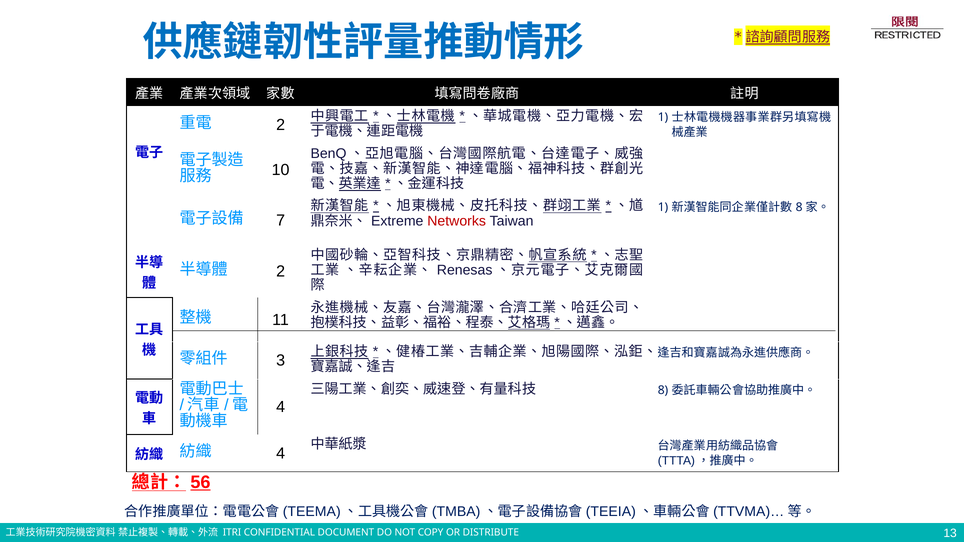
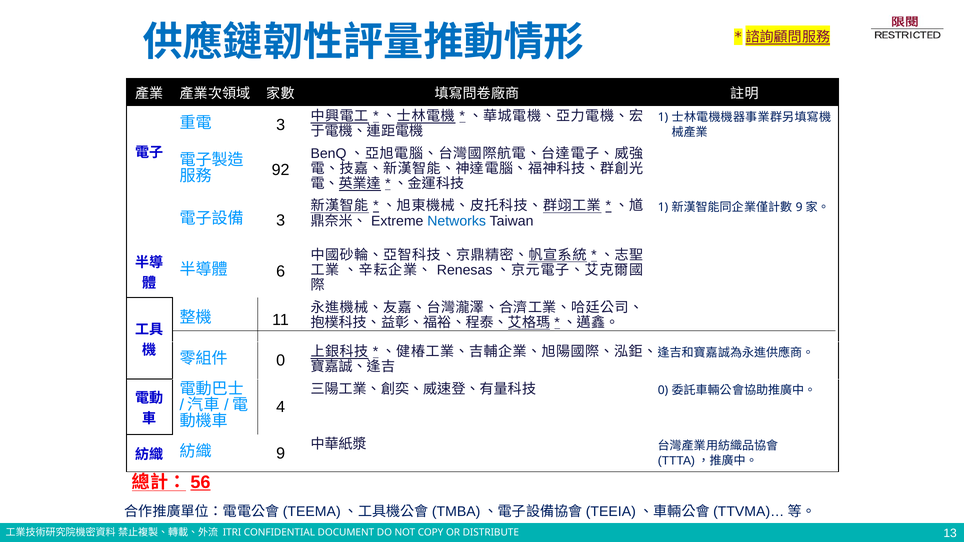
2: 2 -> 3 (281, 125)
10: 10 -> 92 (281, 170)
8: 8 -> 9 (799, 207)
7: 7 -> 3 (281, 221)
Networks colour: red -> blue (457, 221)
2: 2 -> 6 (281, 272)
3: 3 -> 0 (281, 361)
8: 8 -> 0 (663, 390)
4: 4 -> 9 (281, 454)
